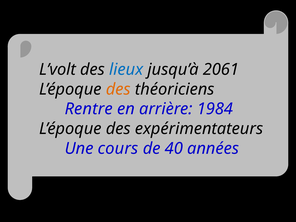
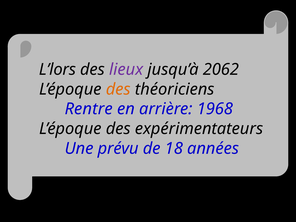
L’volt: L’volt -> L’lors (57, 70)
lieux colour: blue -> purple (126, 70)
2061: 2061 -> 2062 (221, 70)
1984: 1984 -> 1968 (215, 109)
cours: cours -> prévu (118, 148)
40: 40 -> 18 (174, 148)
